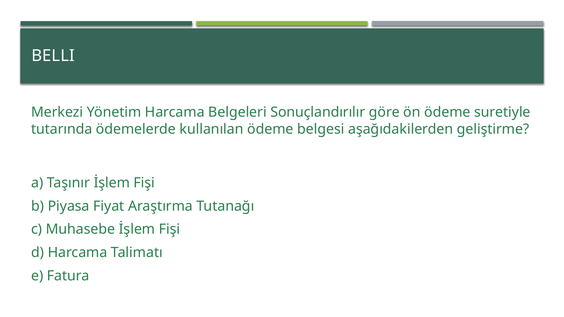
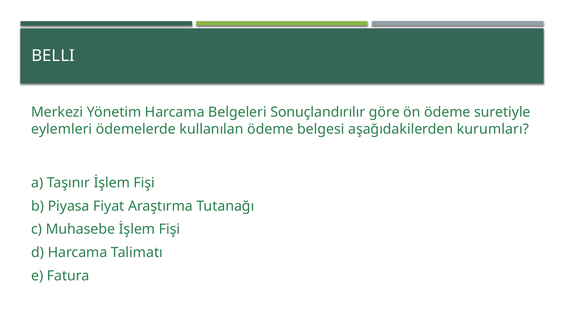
tutarında: tutarında -> eylemleri (62, 129)
geliştirme: geliştirme -> kurumları (493, 129)
